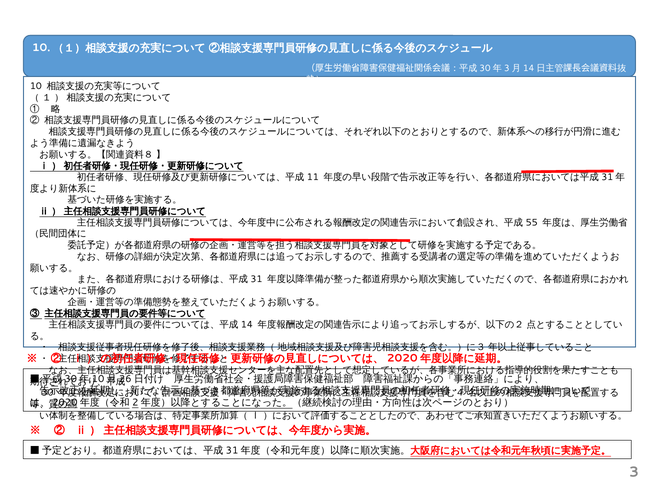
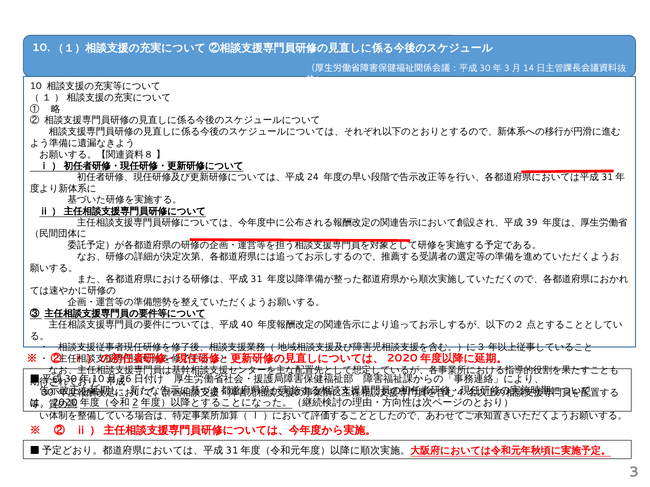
11: 11 -> 24 (313, 177)
55: 55 -> 39 (532, 223)
14: 14 -> 40 (247, 325)
